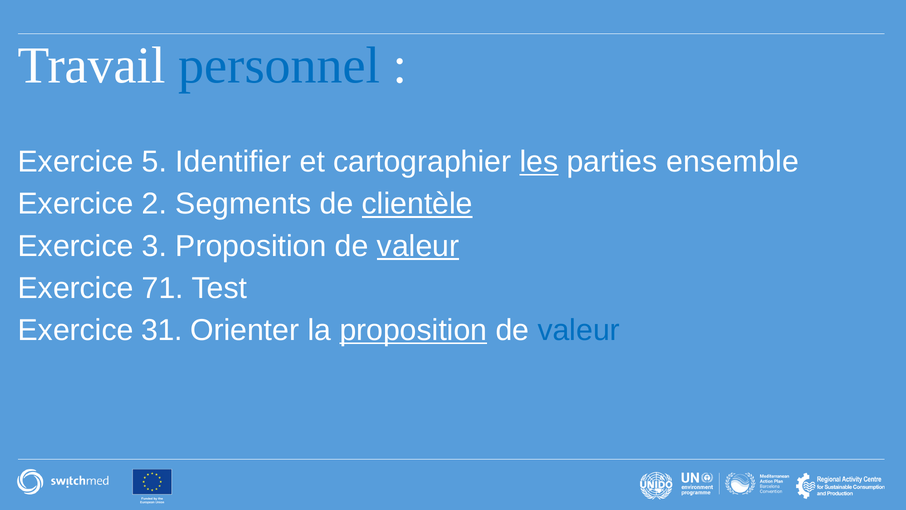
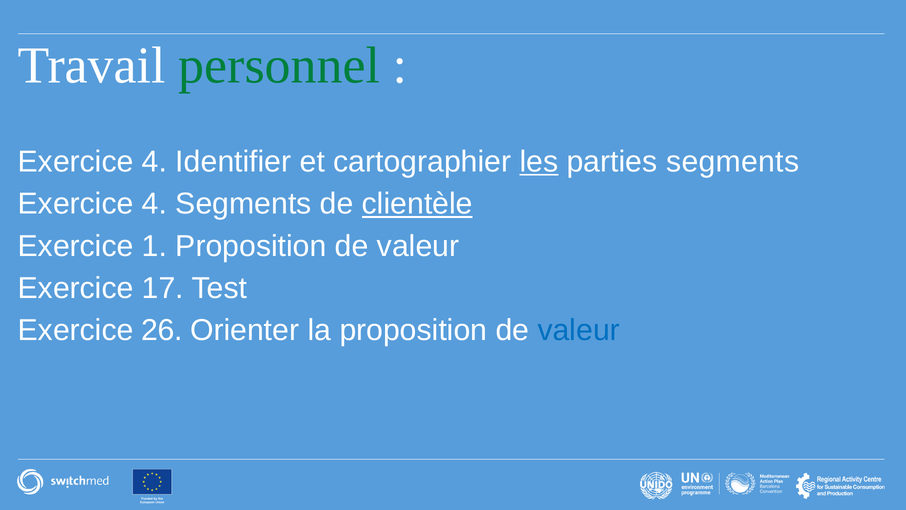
personnel colour: blue -> green (279, 66)
5: 5 -> 4 (154, 162)
parties ensemble: ensemble -> segments (733, 162)
2: 2 -> 4 (154, 204)
3: 3 -> 1 (154, 246)
valeur underline: present -> none (418, 246)
71: 71 -> 17 (163, 288)
31: 31 -> 26 (162, 330)
proposition underline: present -> none (413, 330)
